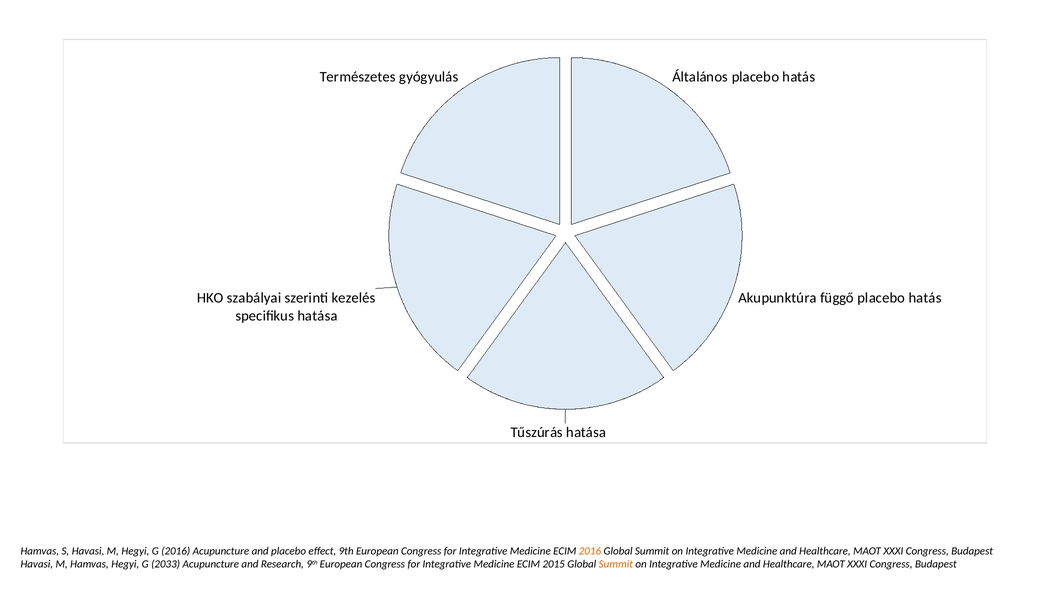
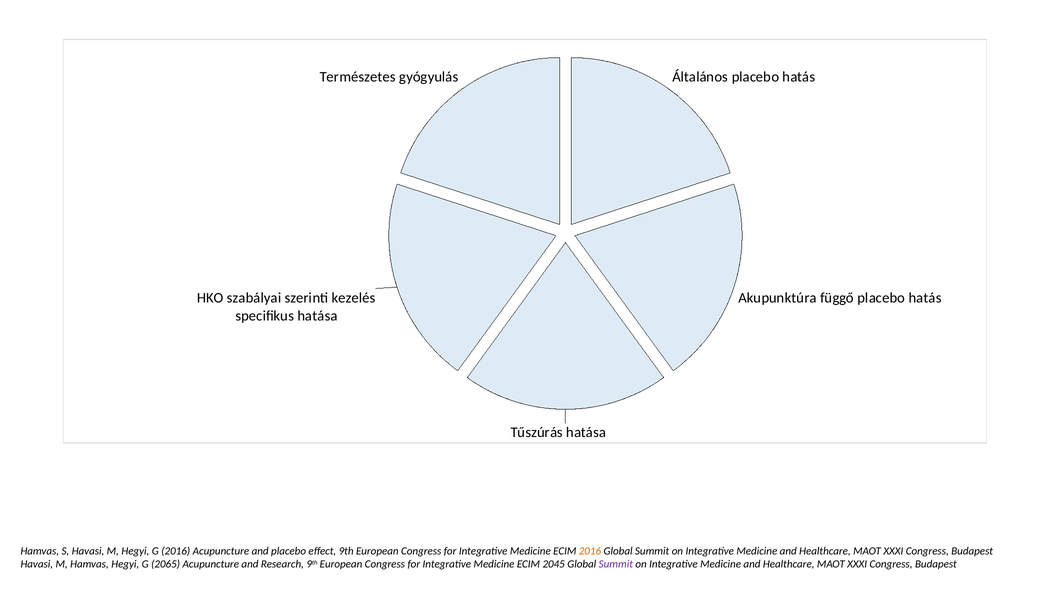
2033: 2033 -> 2065 (166, 564)
2015: 2015 -> 2045 (554, 564)
Summit colour: orange -> purple (616, 564)
